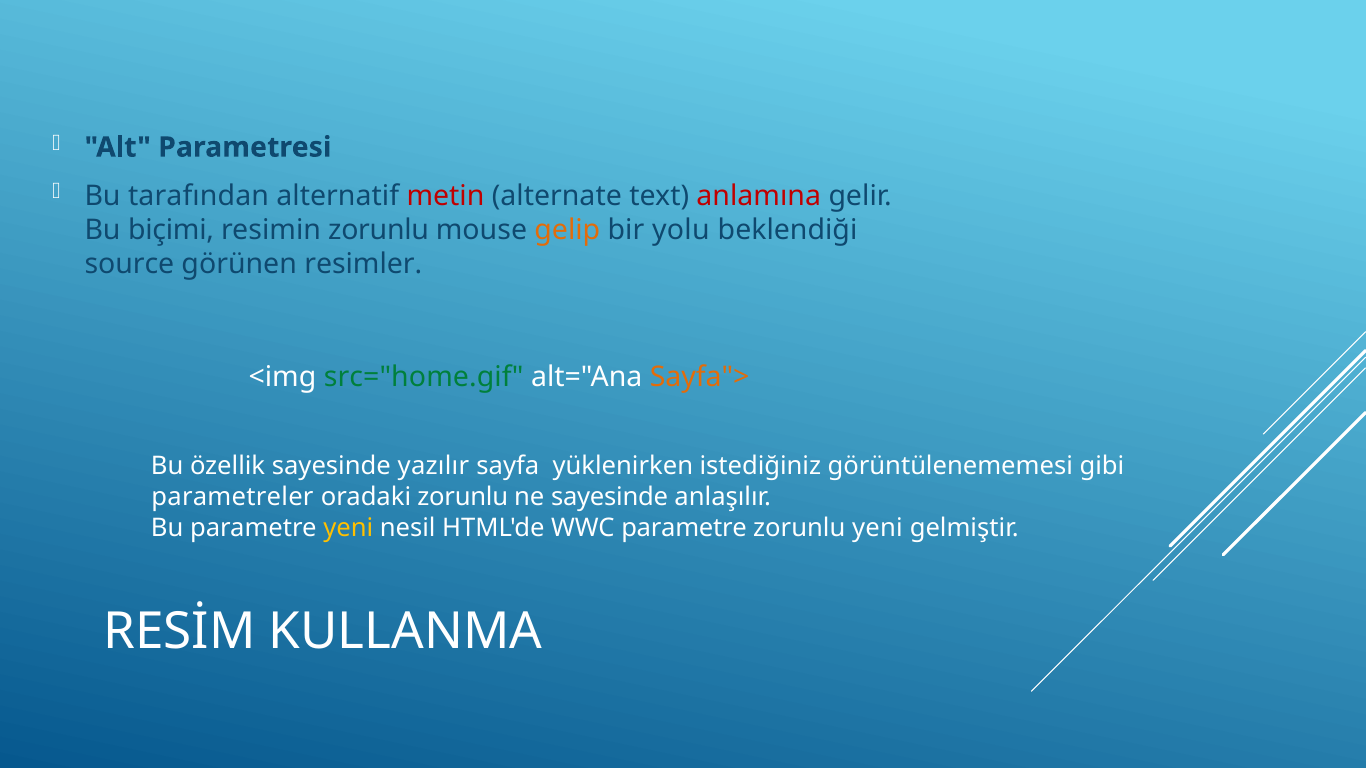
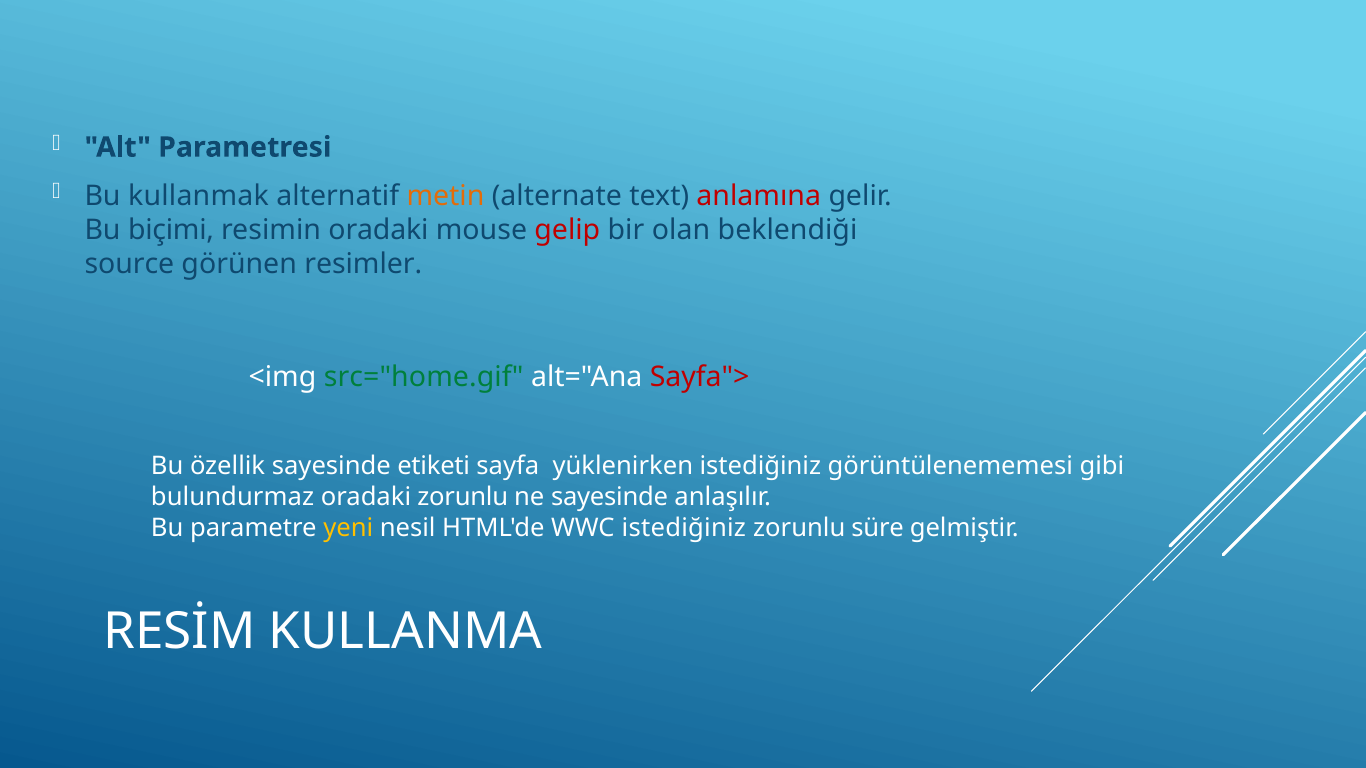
tarafından: tarafından -> kullanmak (198, 196)
metin colour: red -> orange (445, 196)
resimin zorunlu: zorunlu -> oradaki (379, 230)
gelip colour: orange -> red (567, 230)
yolu: yolu -> olan (681, 230)
Sayfa"> colour: orange -> red (700, 377)
yazılır: yazılır -> etiketi (434, 466)
parametreler: parametreler -> bulundurmaz (233, 497)
WWC parametre: parametre -> istediğiniz (684, 528)
zorunlu yeni: yeni -> süre (878, 528)
